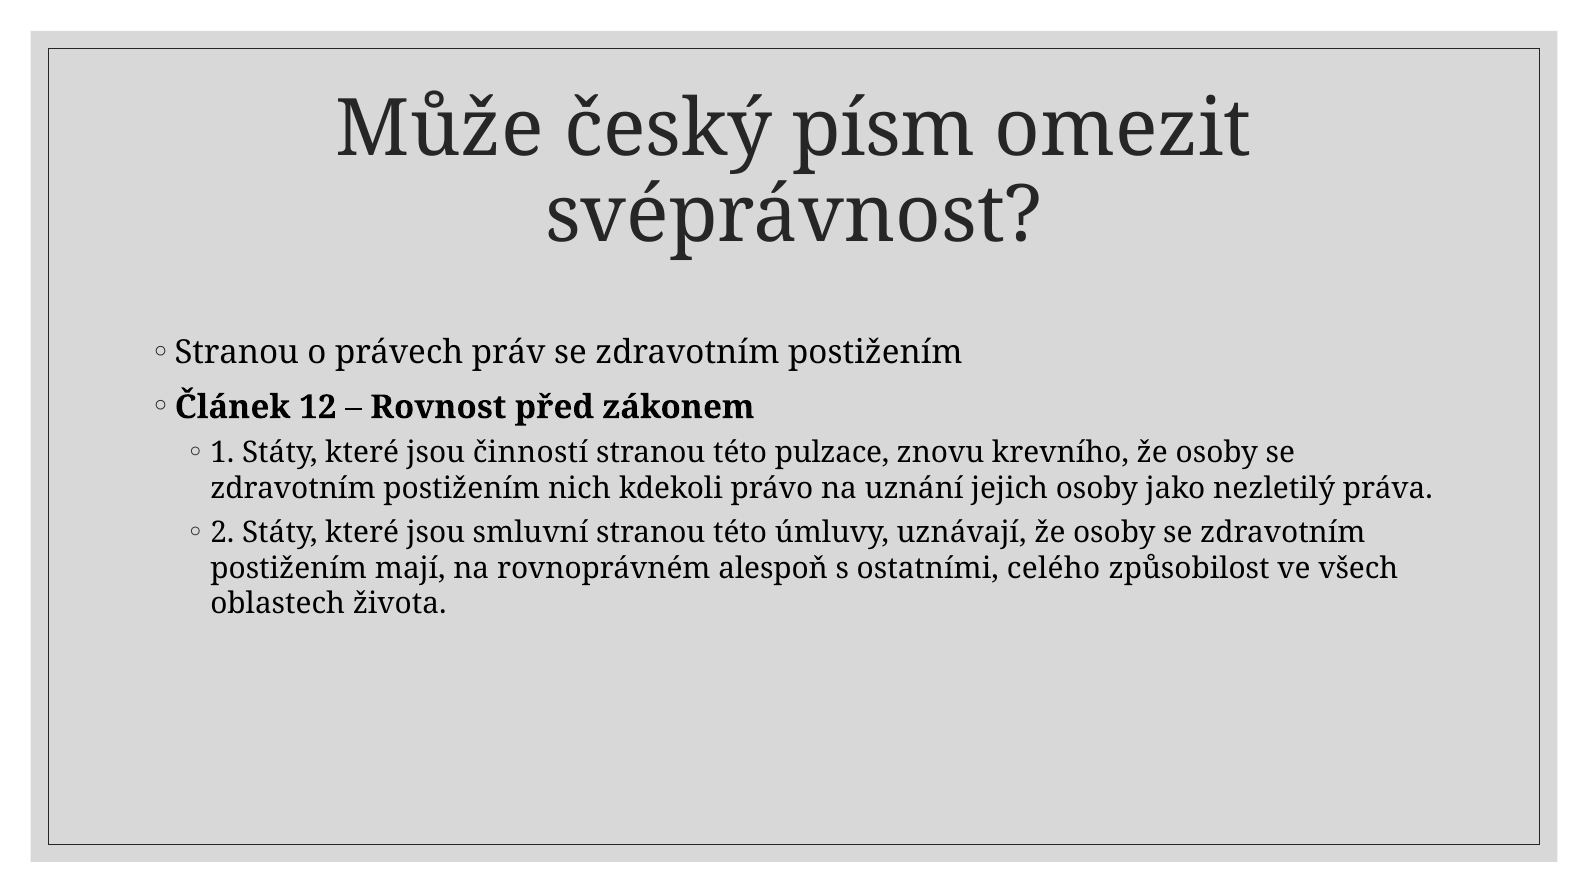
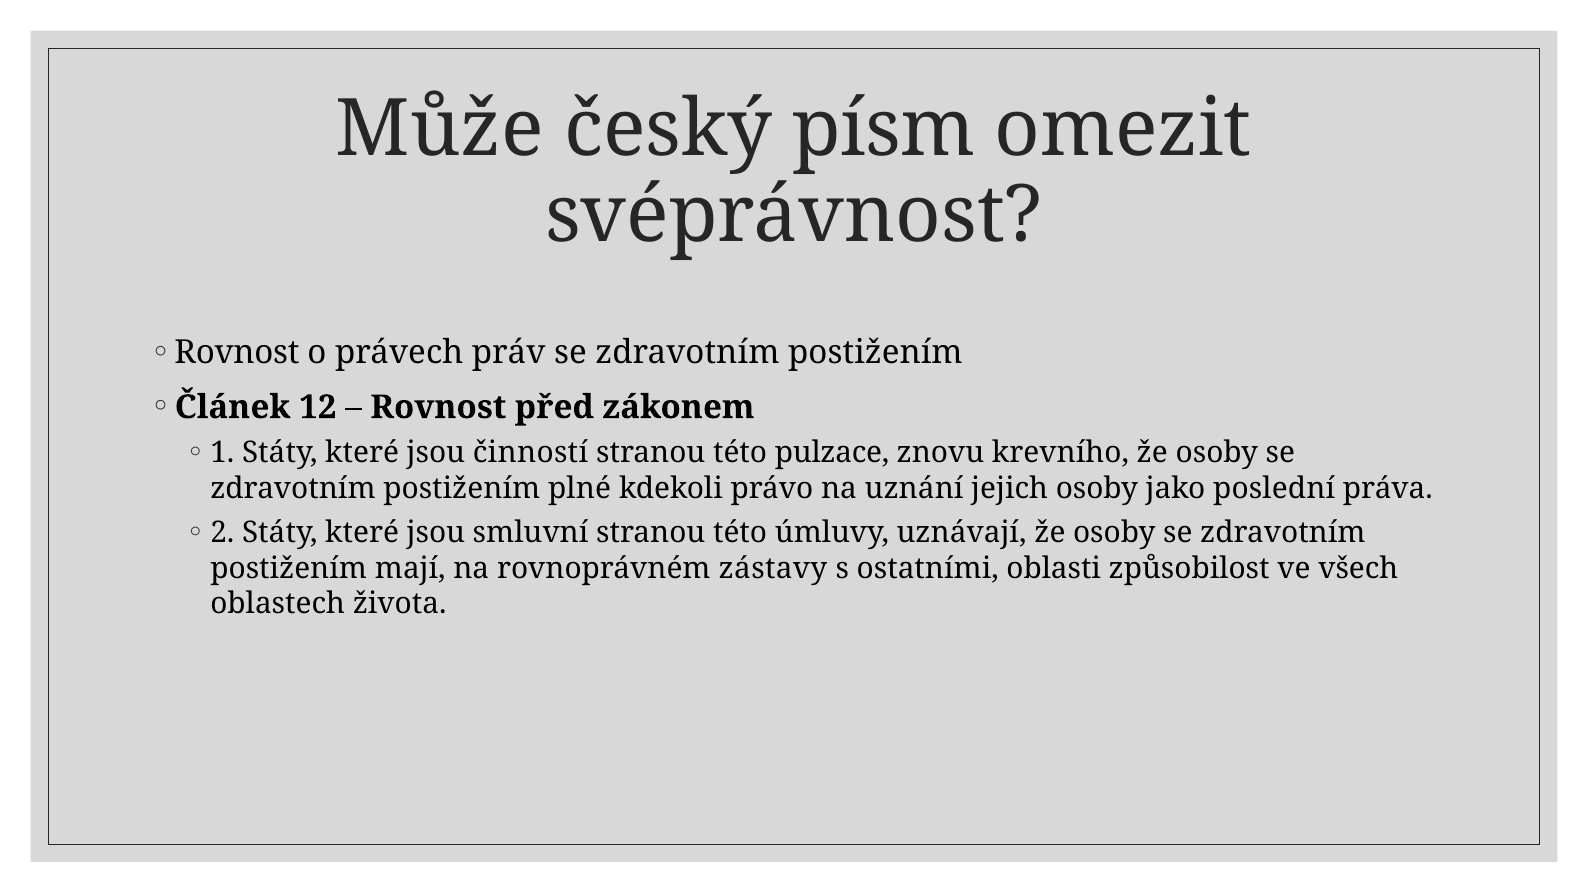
Stranou: Stranou -> Rovnost (237, 353)
nich: nich -> plné (580, 489)
nezletilý: nezletilý -> poslední (1274, 489)
alespoň: alespoň -> zástavy (773, 569)
celého: celého -> oblasti (1054, 569)
